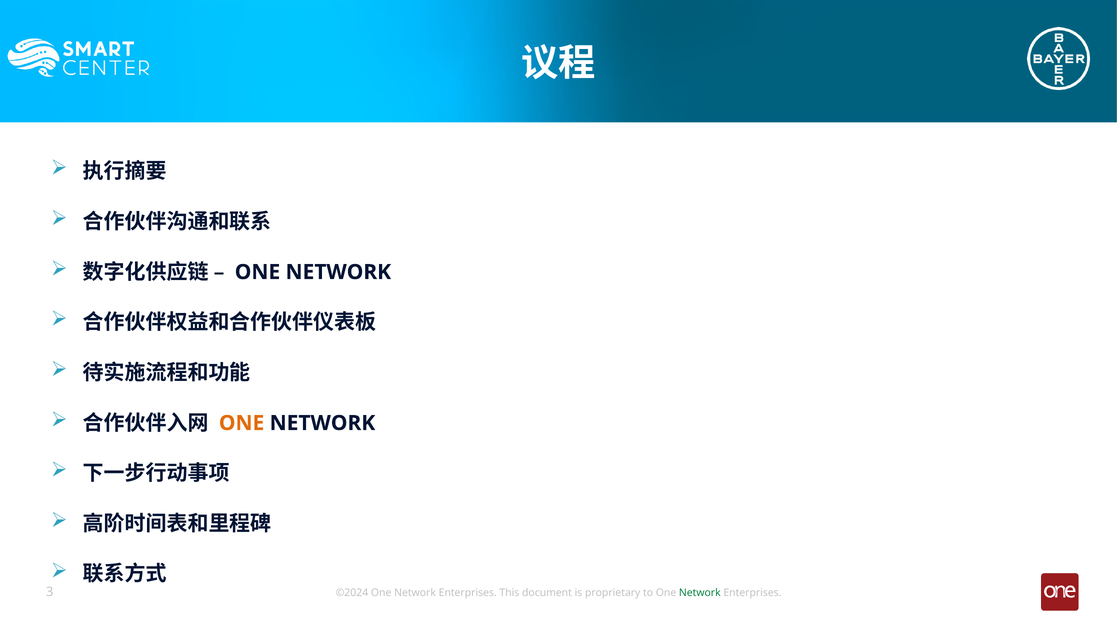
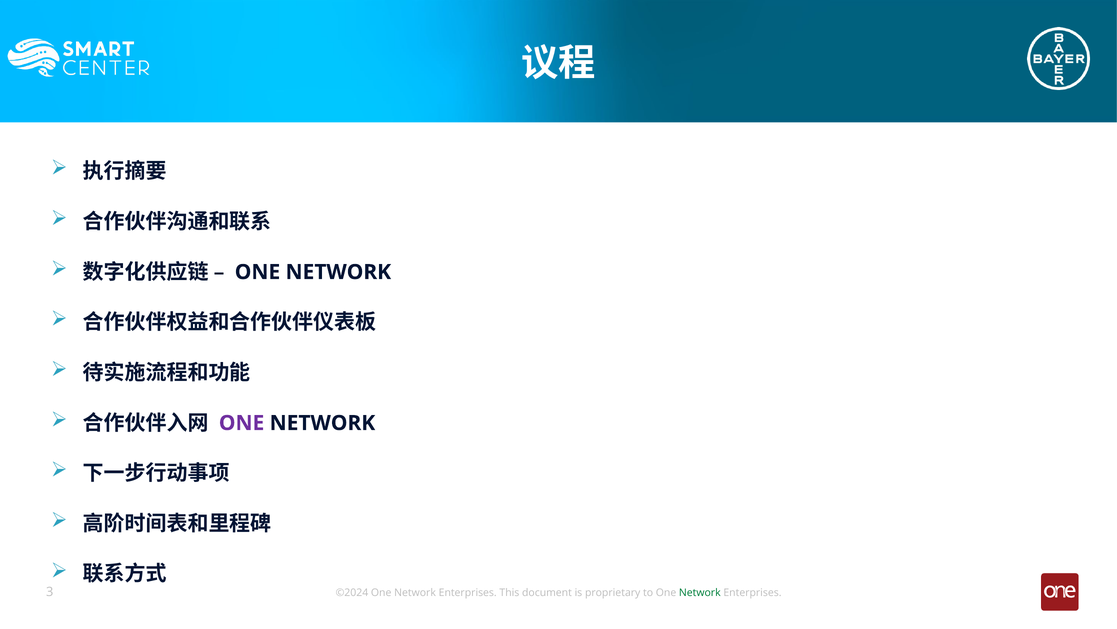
ONE colour: orange -> purple (242, 423)
